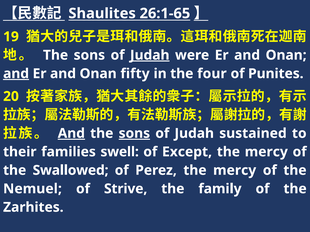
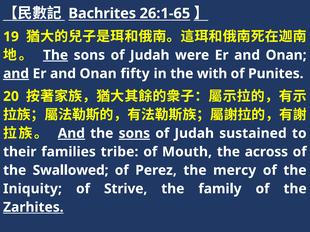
Shaulites: Shaulites -> Bachrites (102, 13)
The underline: none -> present (56, 55)
Judah underline: present -> none (150, 55)
four: four -> with (212, 74)
swell: swell -> tribe (120, 152)
Except: Except -> Mouth (187, 152)
mercy: mercy -> across (266, 152)
Nemuel: Nemuel -> Iniquity (32, 189)
Zarhites underline: none -> present (33, 208)
